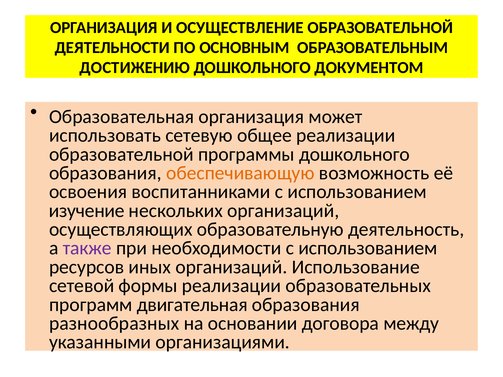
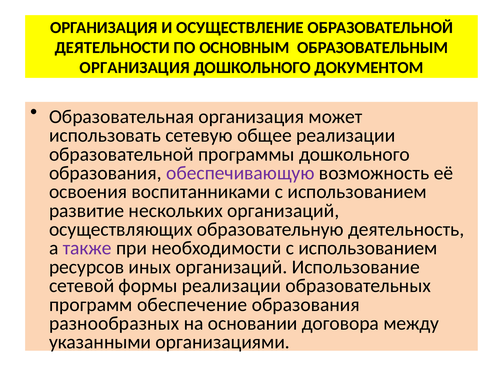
ДОСТИЖЕНИЮ: ДОСТИЖЕНИЮ -> ОРГАНИЗАЦИЯ (135, 68)
обеспечивающую colour: orange -> purple (240, 173)
изучение: изучение -> развитие (87, 211)
двигательная: двигательная -> обеспечение (192, 305)
